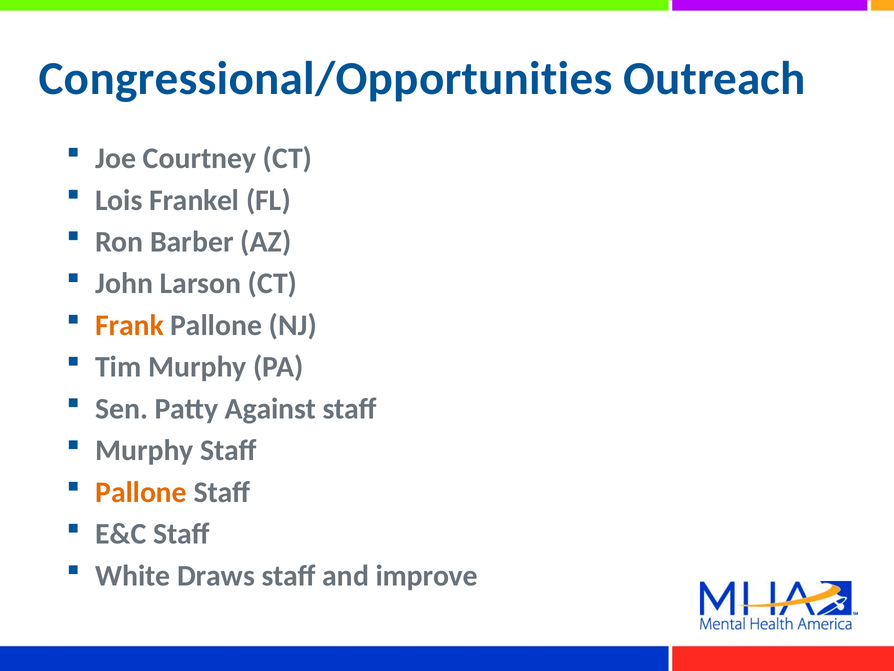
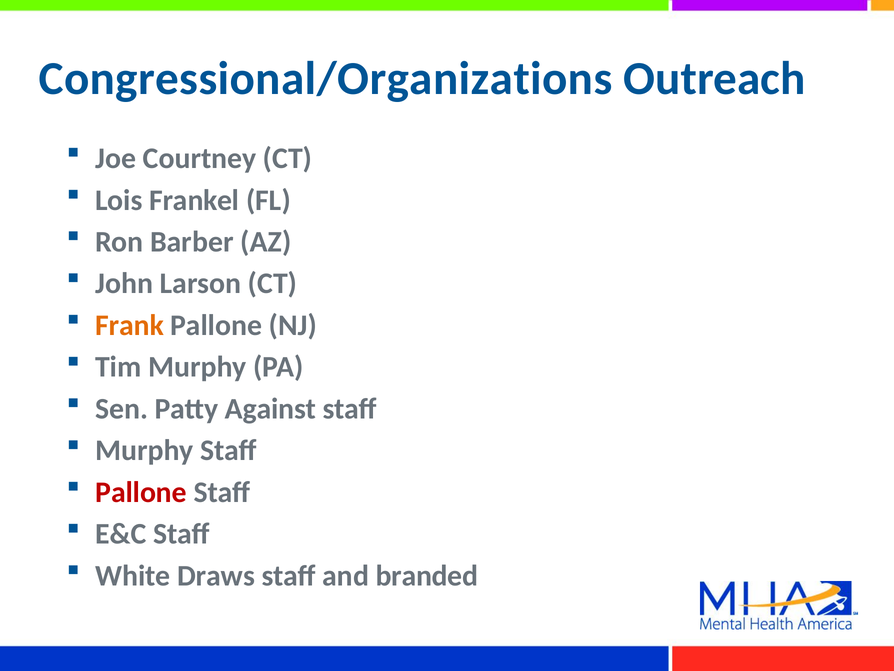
Congressional/Opportunities: Congressional/Opportunities -> Congressional/Organizations (326, 78)
Pallone colour: orange -> red (141, 492)
improve: improve -> branded (427, 575)
